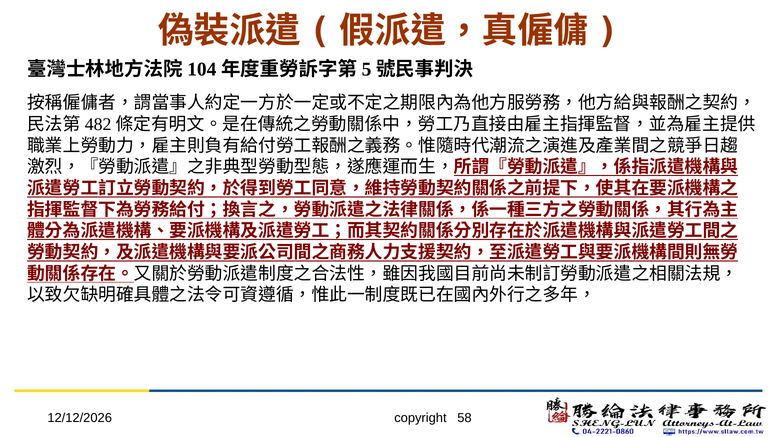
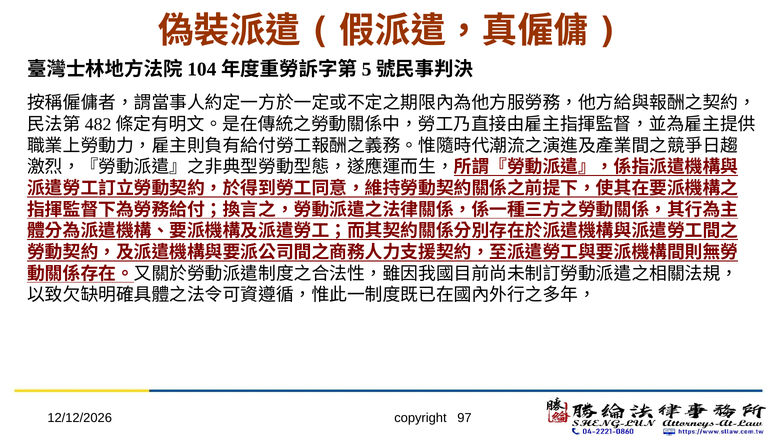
58: 58 -> 97 (465, 418)
